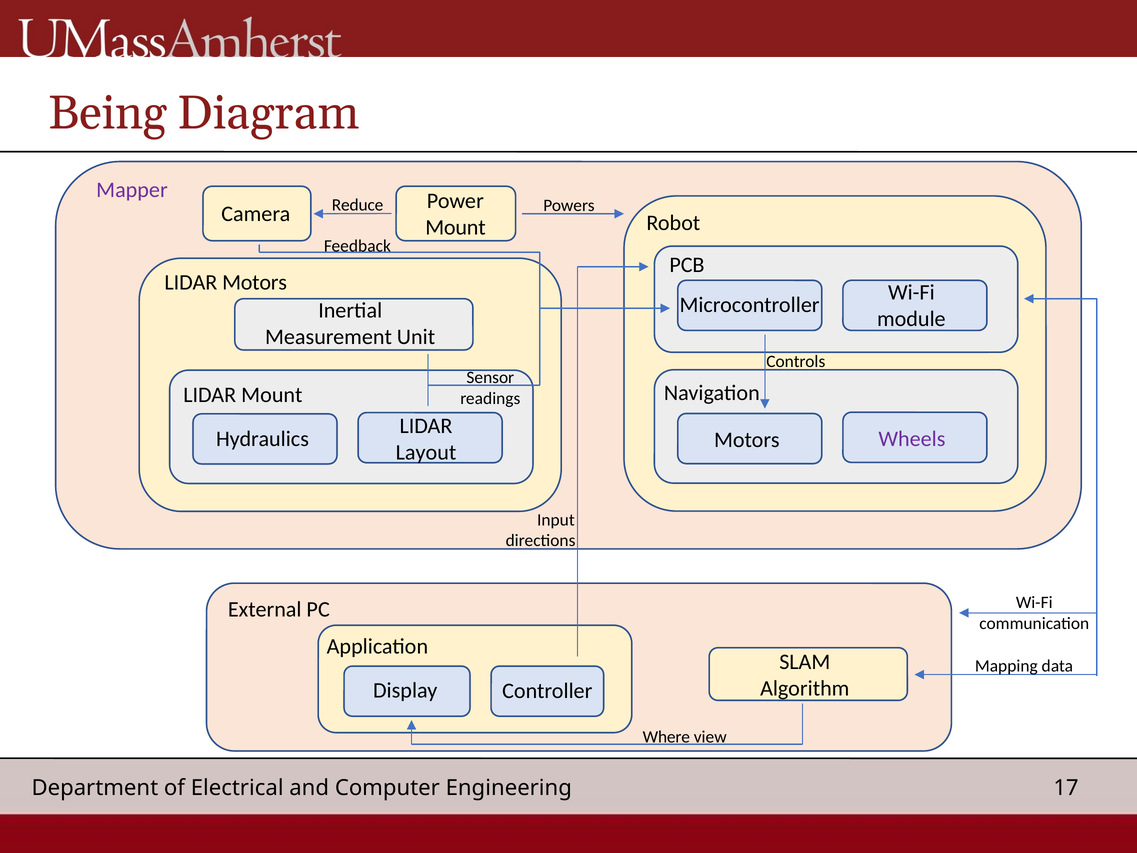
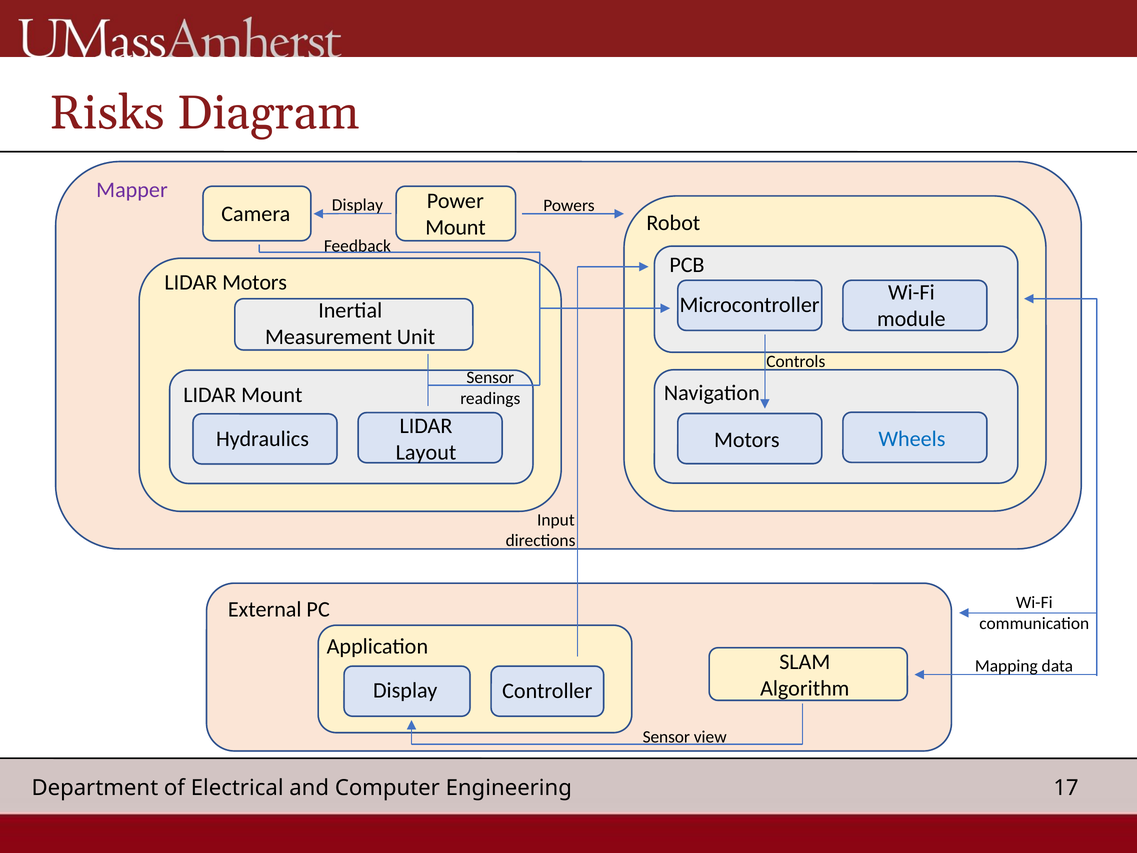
Being: Being -> Risks (107, 113)
Camera Reduce: Reduce -> Display (357, 205)
Wheels colour: purple -> blue (912, 439)
Where: Where -> Sensor (666, 737)
